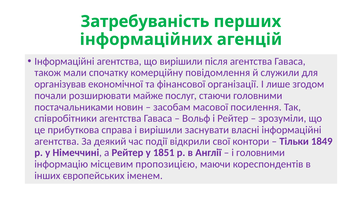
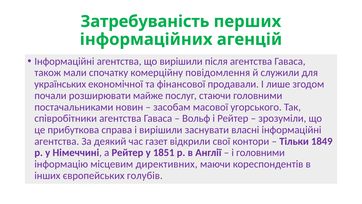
організував: організував -> українських (60, 84)
організації: організації -> продавали (233, 84)
посилення: посилення -> угорського (256, 107)
події: події -> газет (156, 141)
пропозицією: пропозицією -> директивних (167, 164)
іменем: іменем -> голубів (145, 175)
